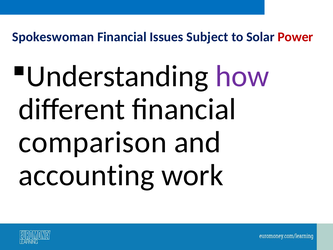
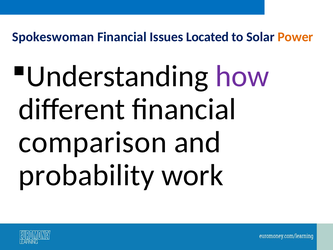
Subject: Subject -> Located (207, 37)
Power colour: red -> orange (295, 37)
accounting: accounting -> probability (86, 175)
